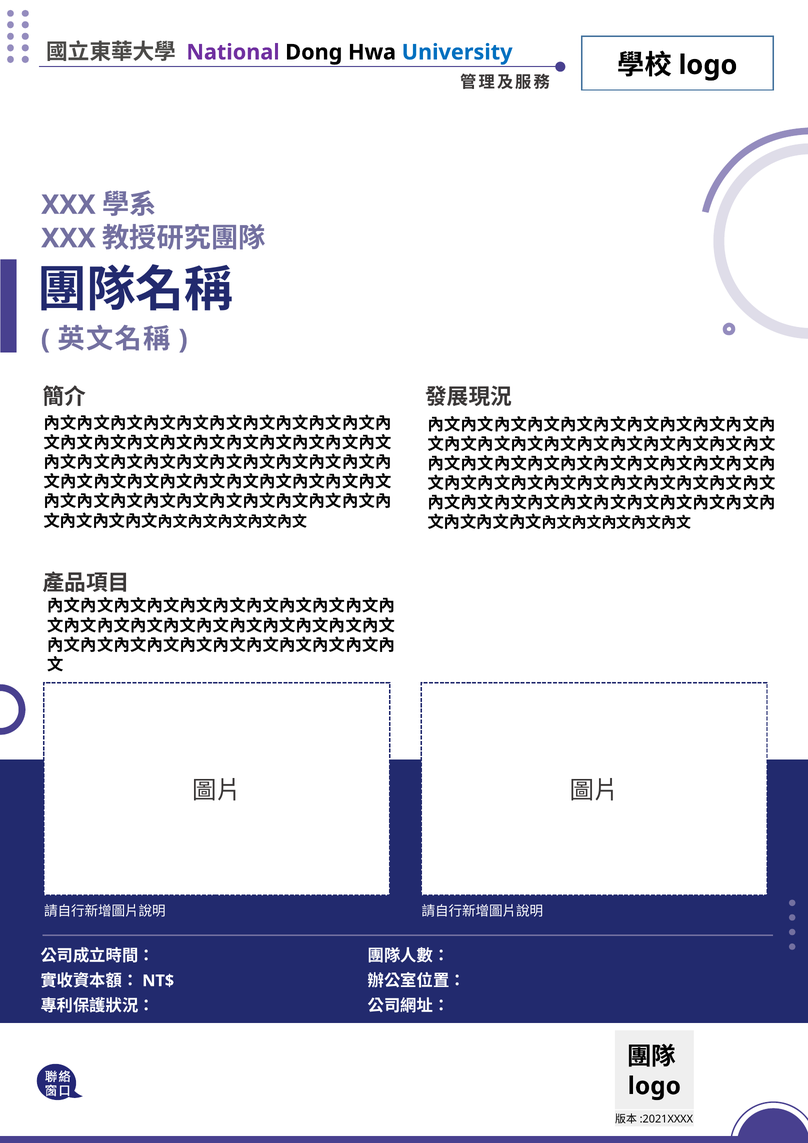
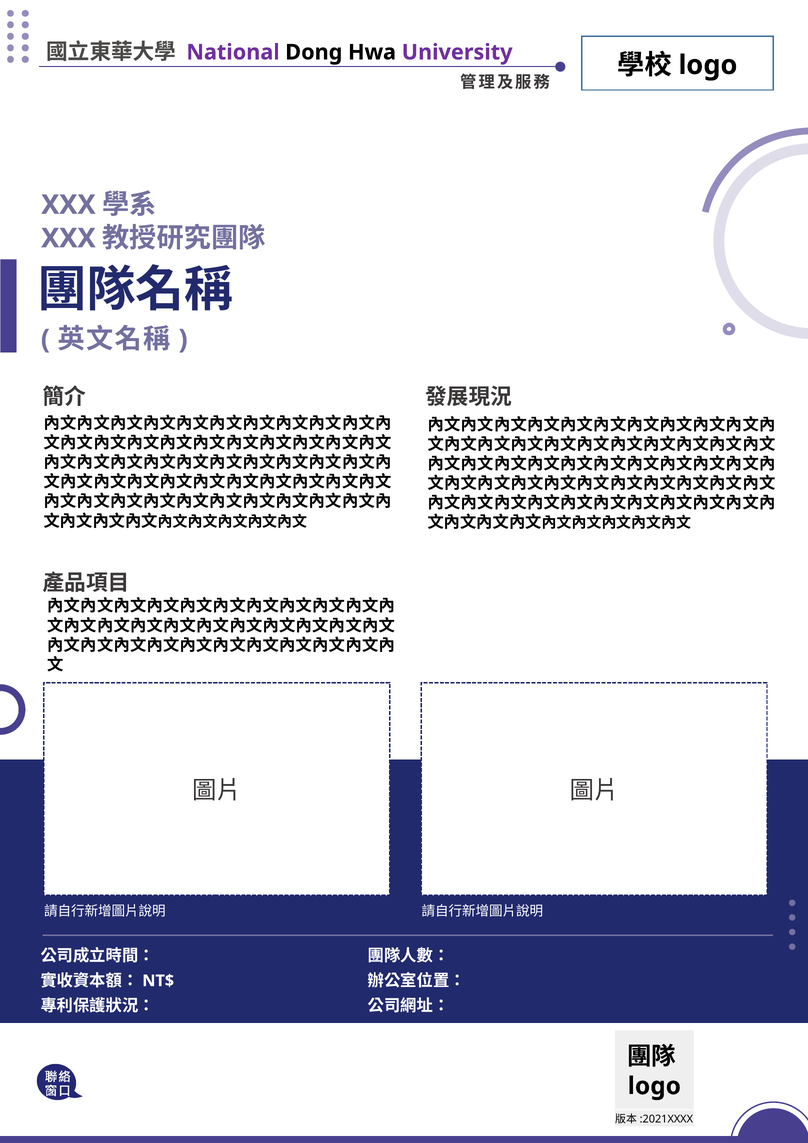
University colour: blue -> purple (457, 52)
